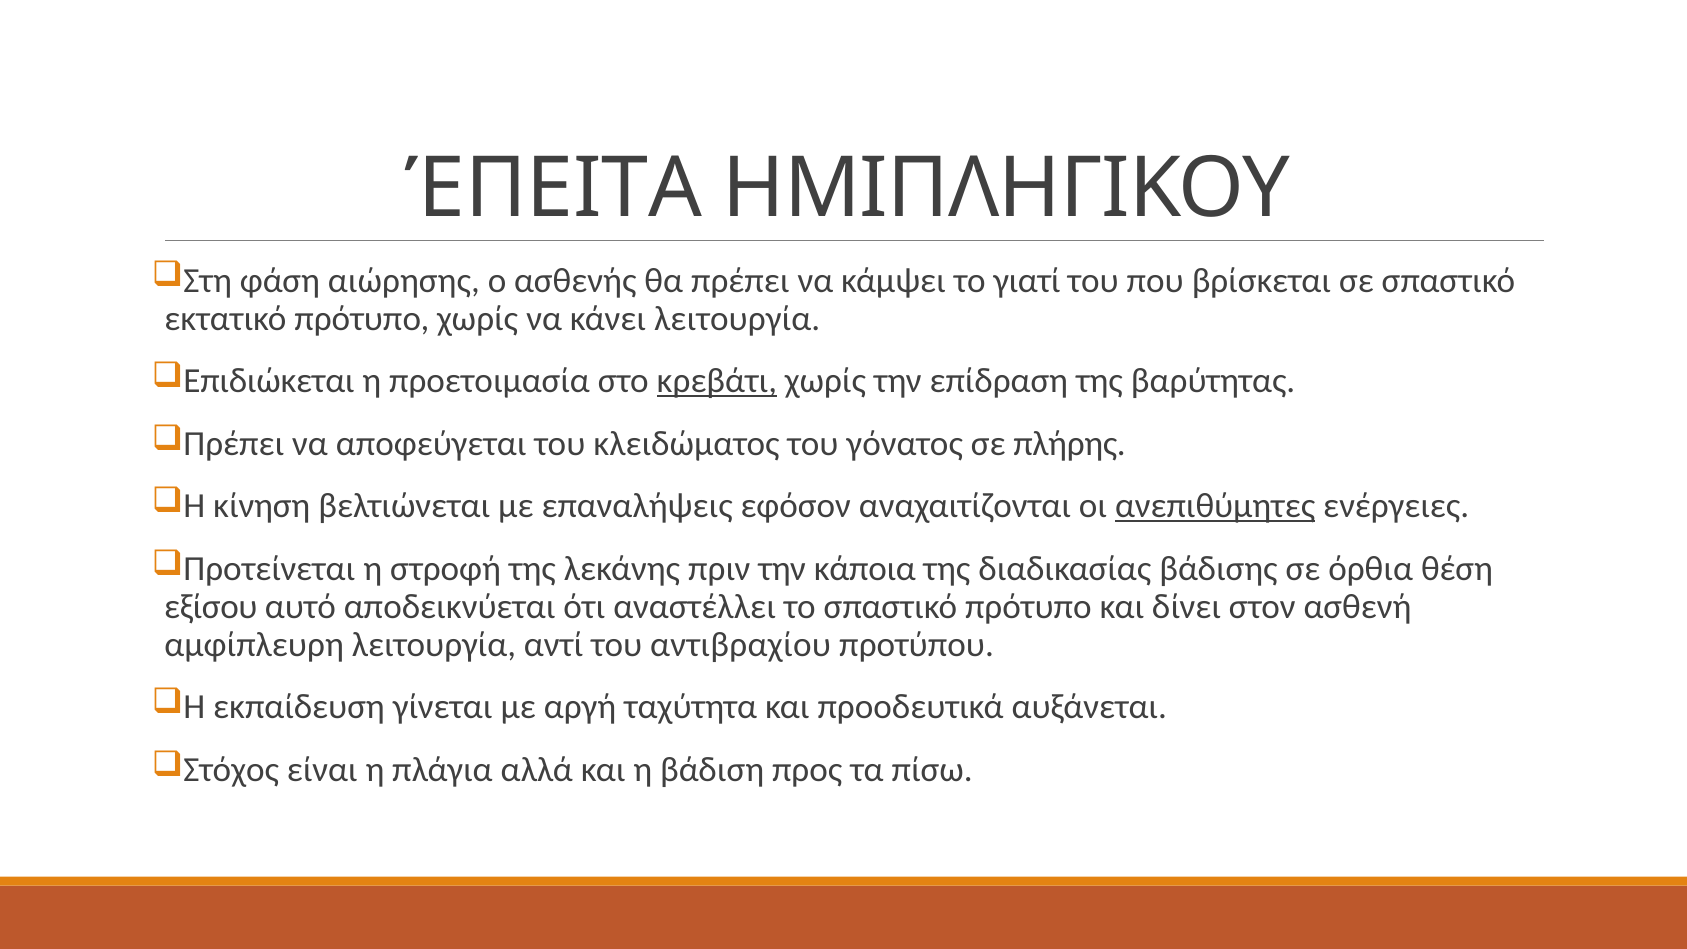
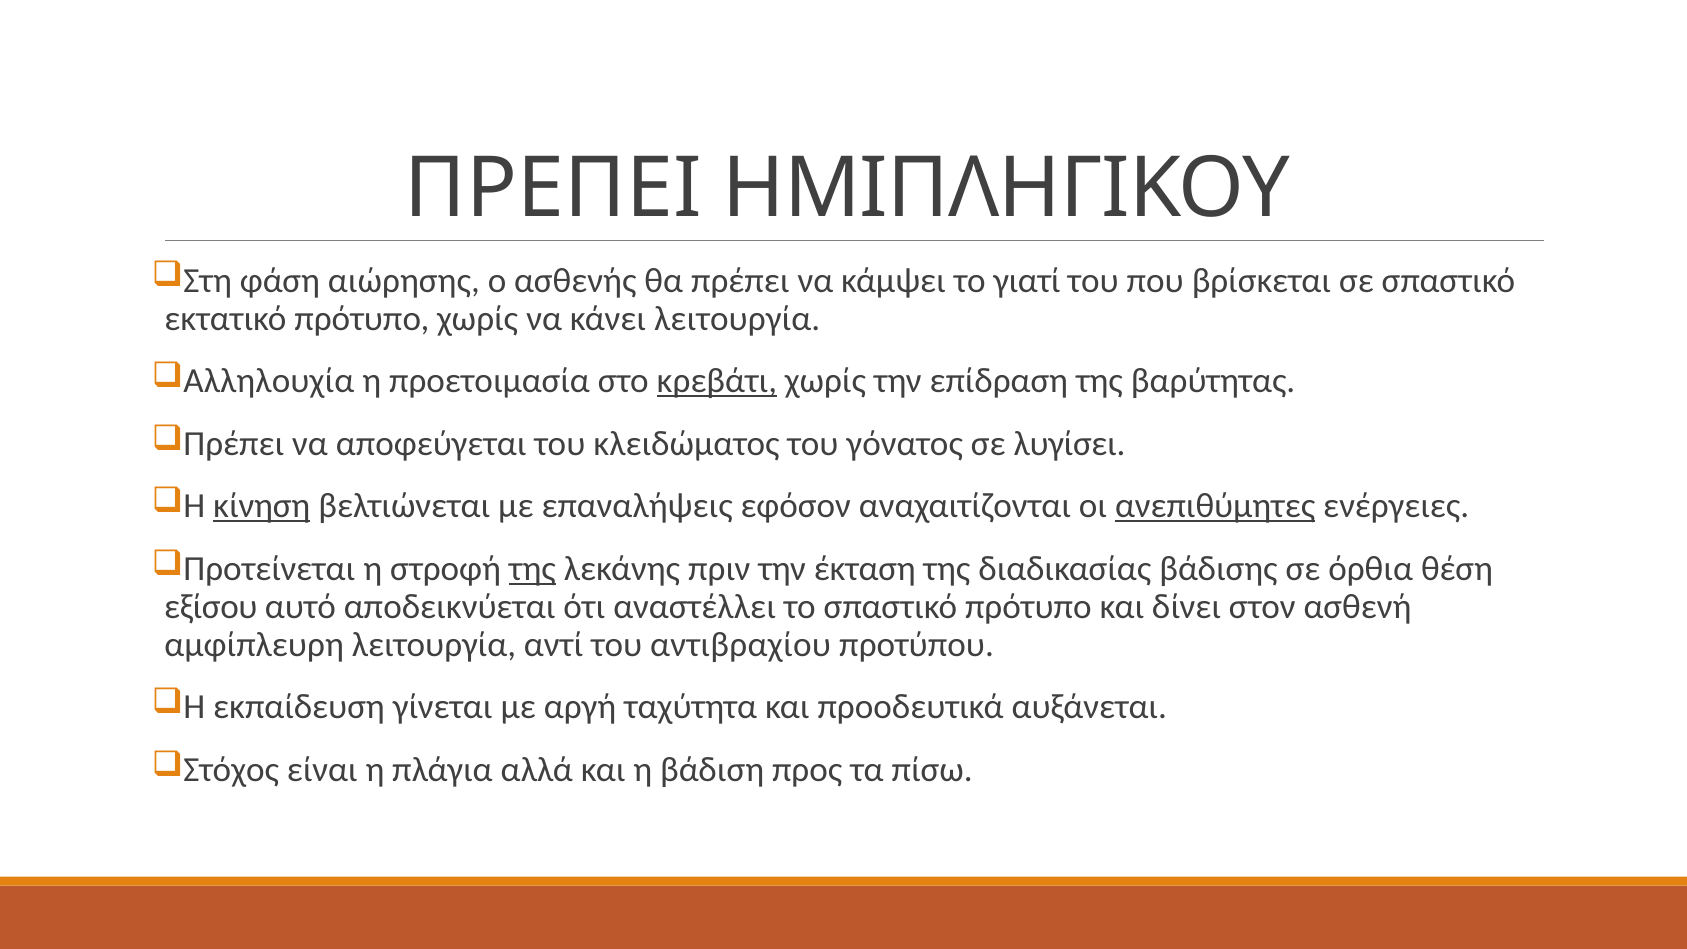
ΈΠΕΙΤΑ: ΈΠΕΙΤΑ -> ΠΡΕΠΕΙ (554, 189)
Επιδιώκεται: Επιδιώκεται -> Αλληλουχία (269, 381)
πλήρης: πλήρης -> λυγίσει (1069, 444)
κίνηση underline: none -> present (262, 506)
της underline: none -> present (532, 569)
κάποια: κάποια -> έκταση (865, 569)
